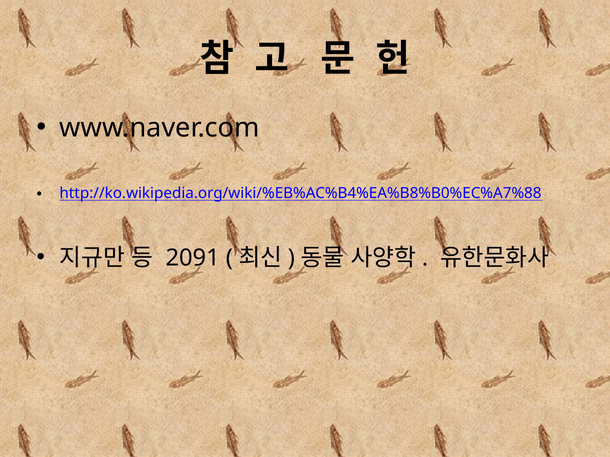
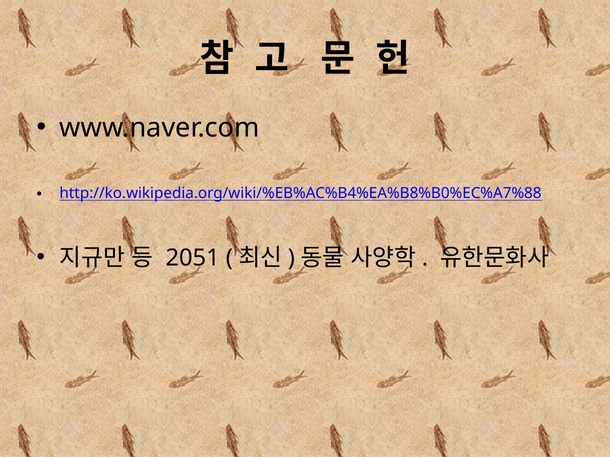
2091: 2091 -> 2051 (193, 258)
